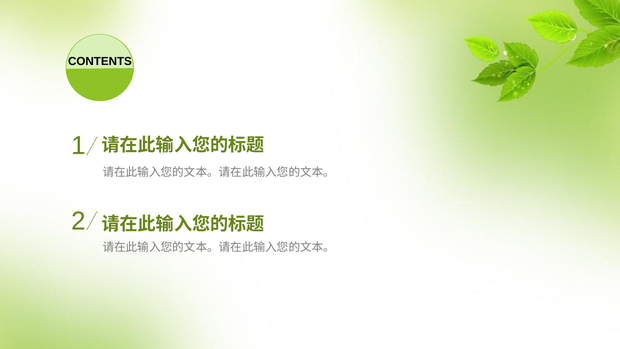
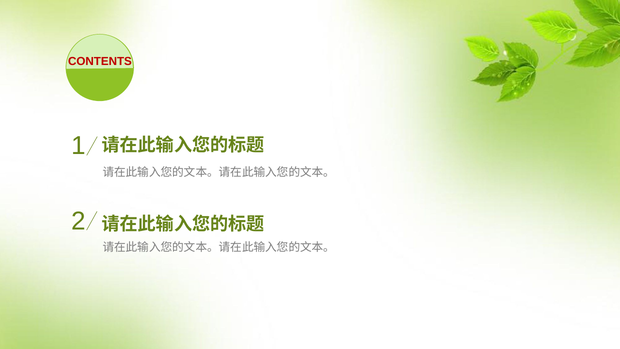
CONTENTS colour: black -> red (100, 61)
